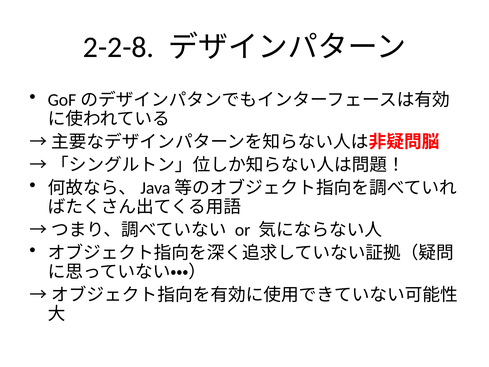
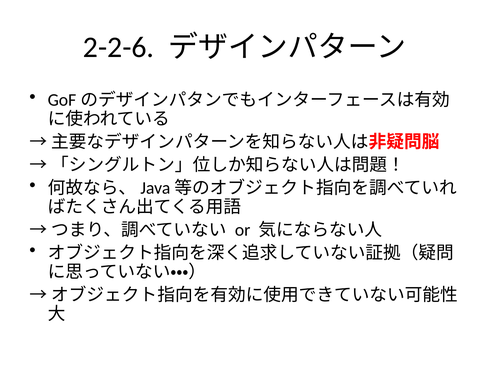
2-2-8: 2-2-8 -> 2-2-6 (119, 47)
